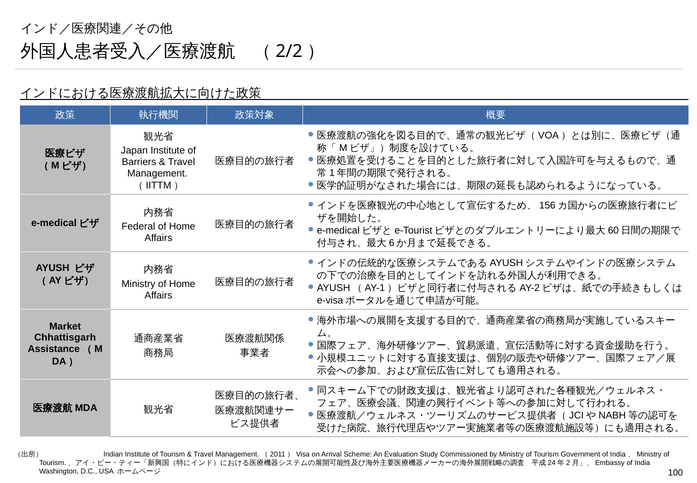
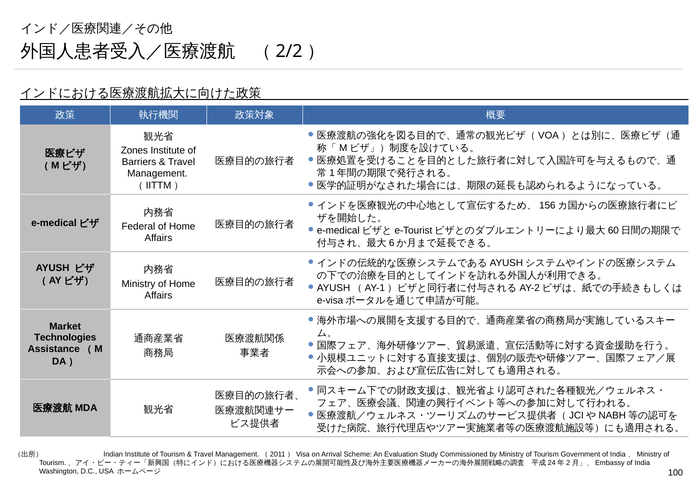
Japan: Japan -> Zones (134, 150)
Chhattisgarh: Chhattisgarh -> Technologies (65, 337)
